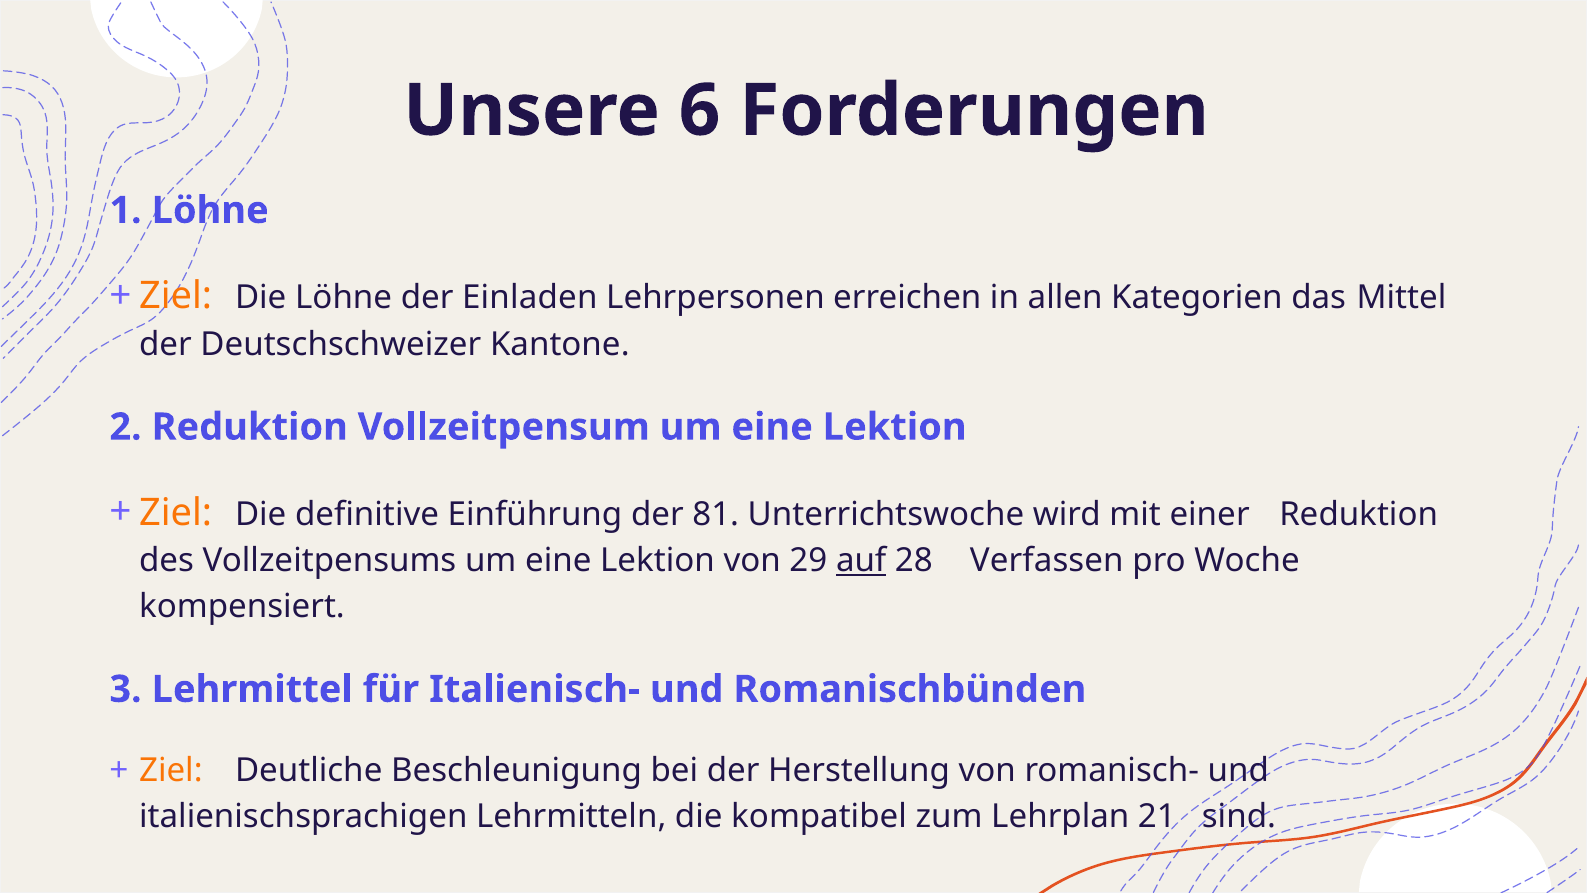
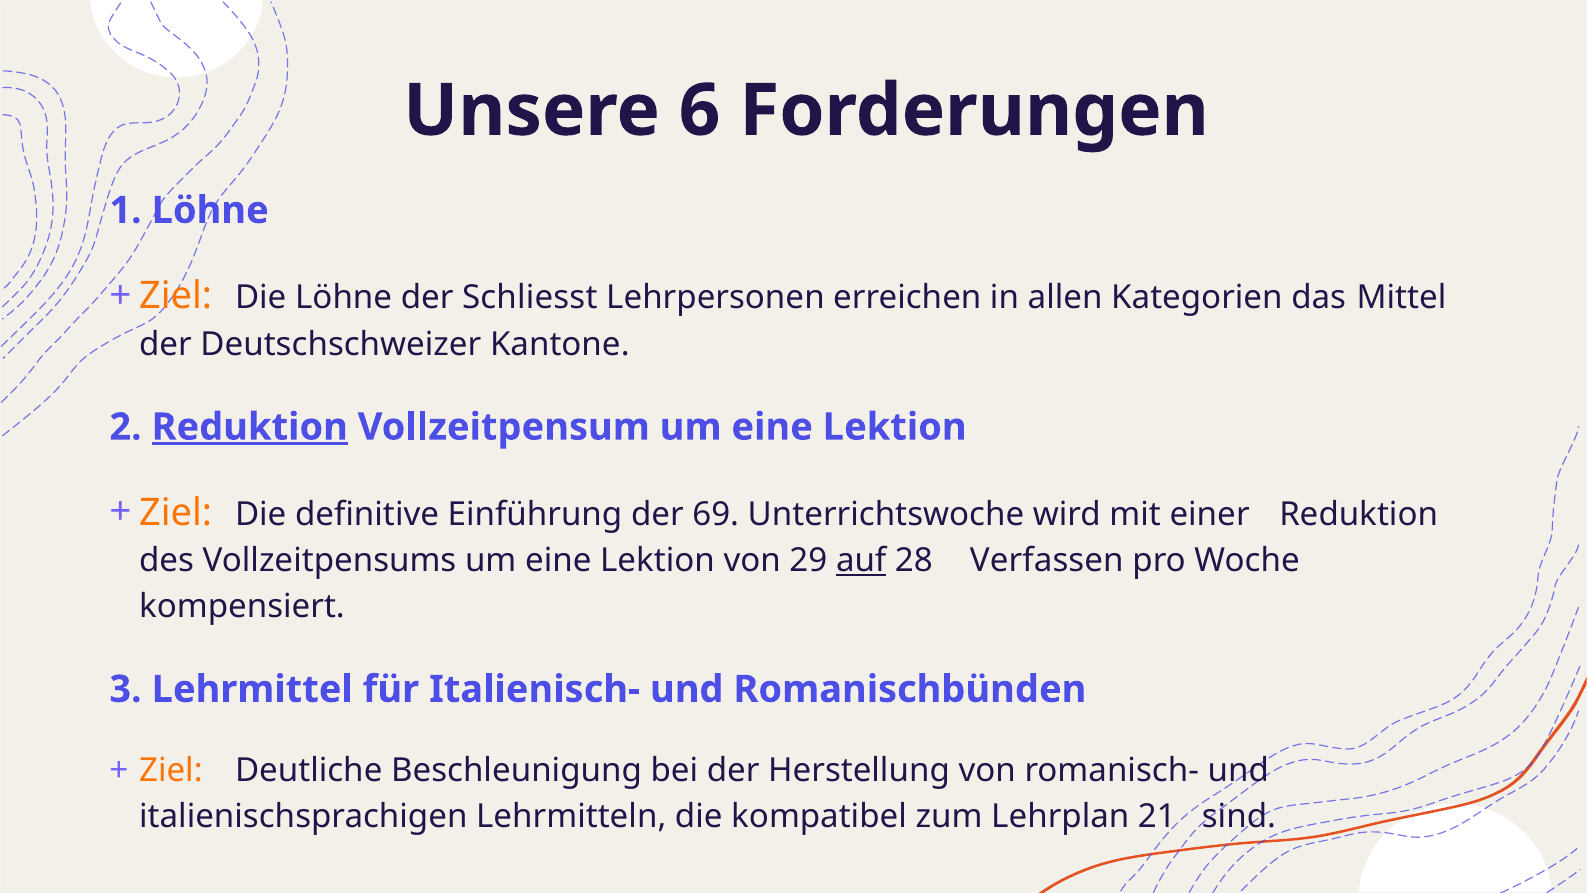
Einladen: Einladen -> Schliesst (530, 297)
Reduktion underline: none -> present (250, 427)
81: 81 -> 69 (716, 514)
